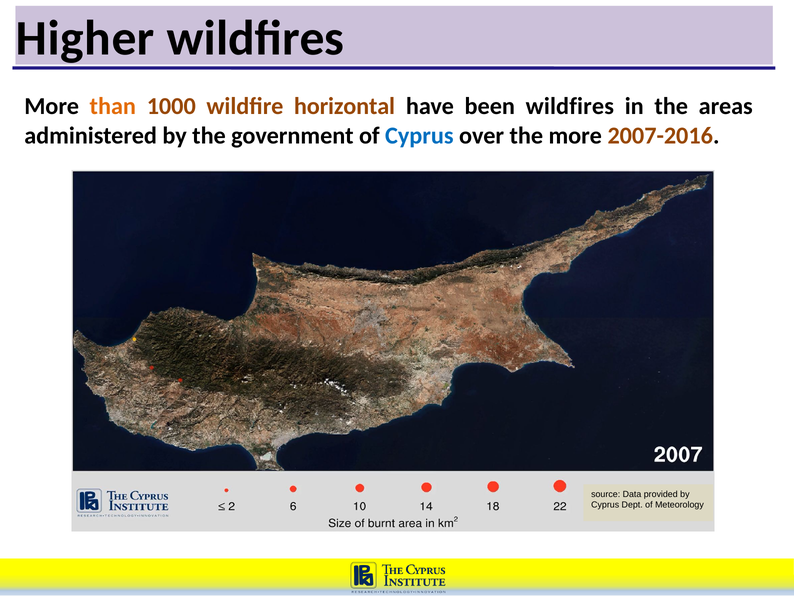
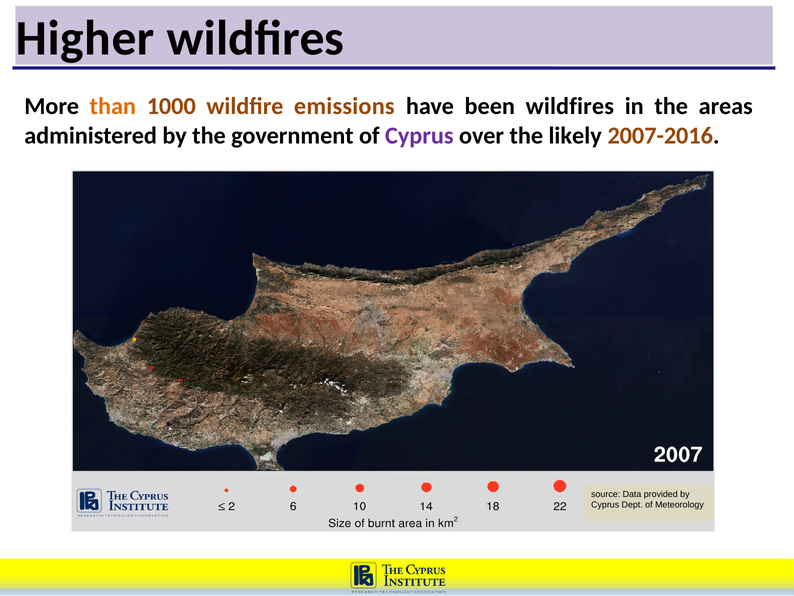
horizontal: horizontal -> emissions (344, 106)
Cyprus colour: blue -> purple (419, 135)
the more: more -> likely (575, 135)
